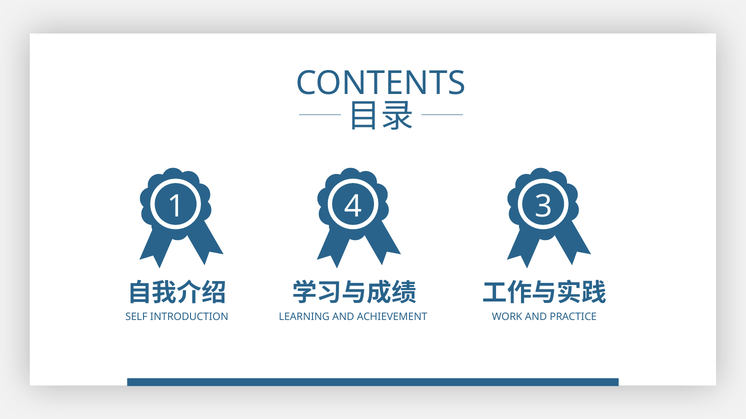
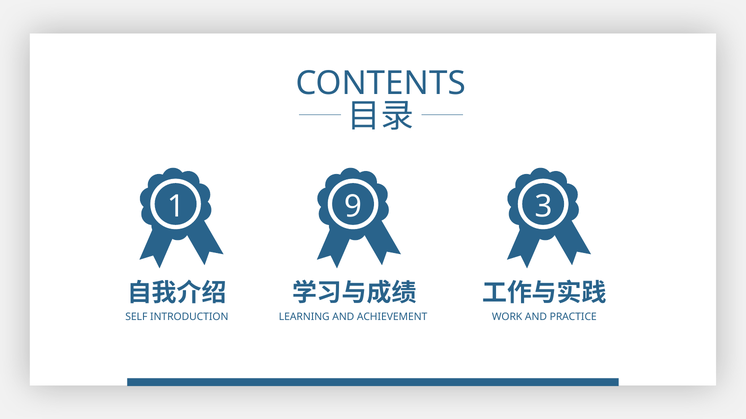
4: 4 -> 9 (353, 207)
